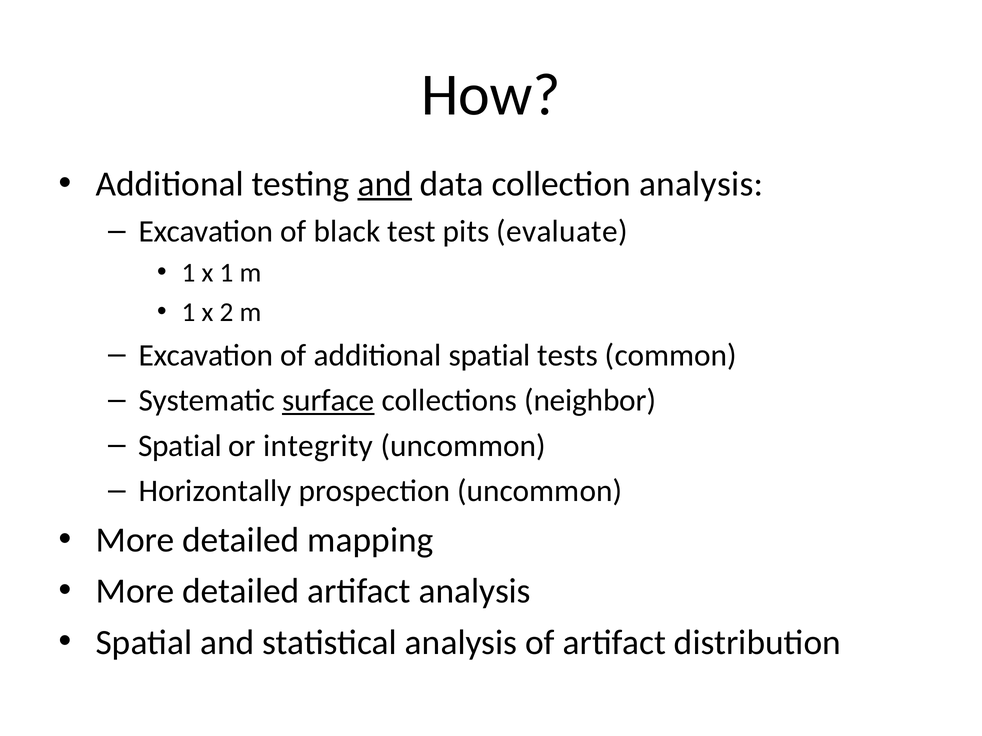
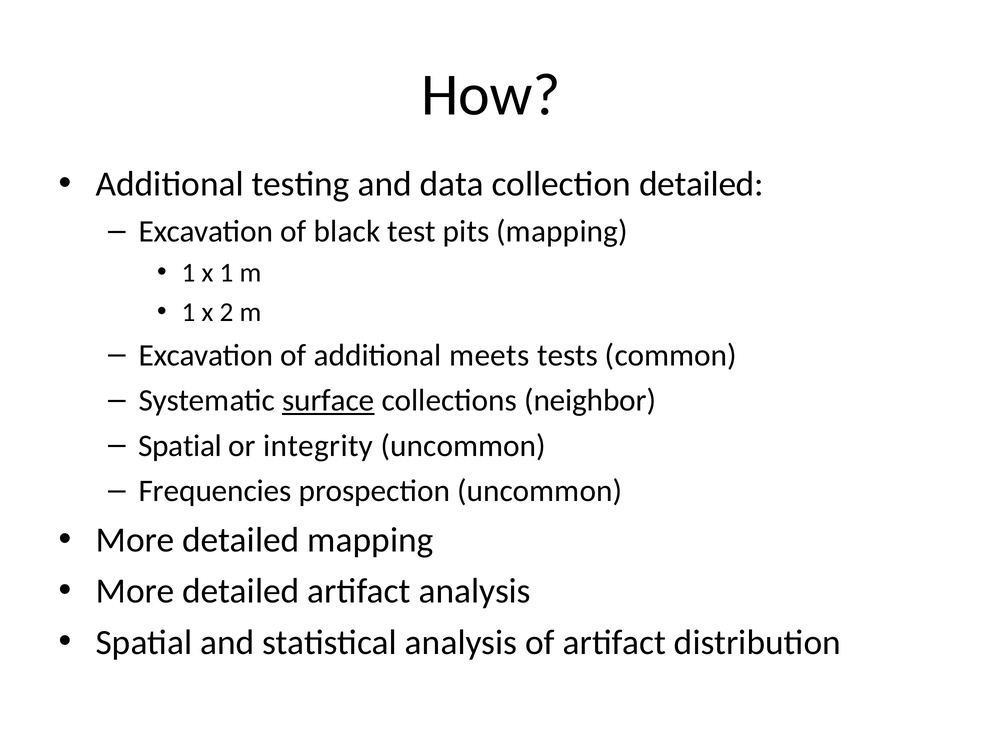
and underline: present -> none (385, 184)
collection analysis: analysis -> detailed (701, 184)
pits evaluate: evaluate -> mapping (562, 232)
additional spatial: spatial -> meets (489, 355)
Horizontally: Horizontally -> Frequencies (215, 491)
